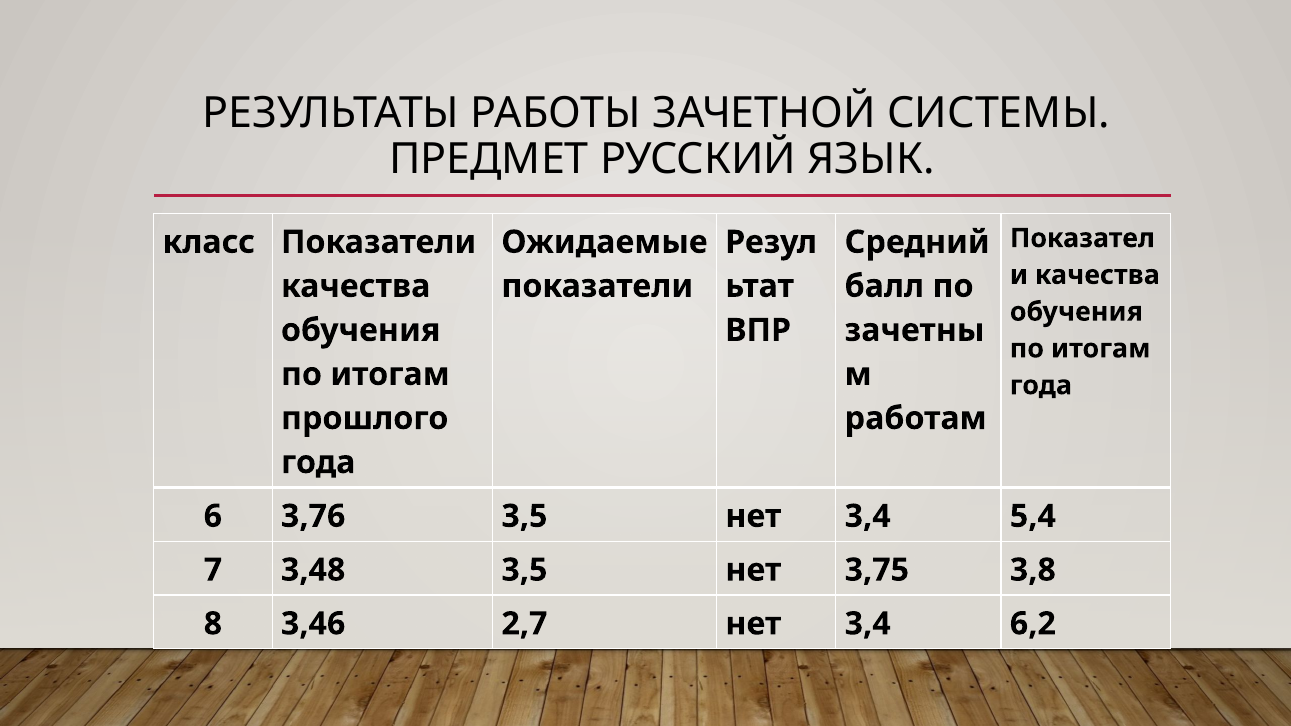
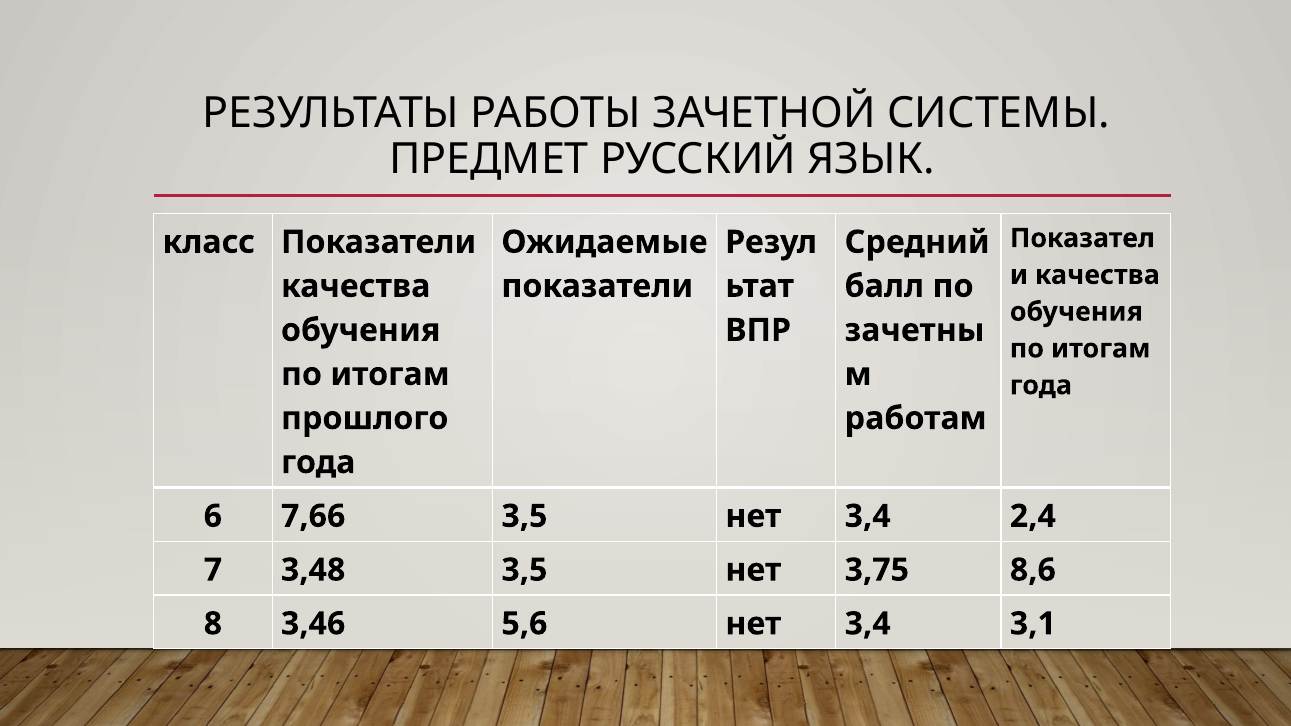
3,76: 3,76 -> 7,66 (313, 516)
5,4: 5,4 -> 2,4 (1033, 516)
3,8: 3,8 -> 8,6 (1033, 570)
2,7: 2,7 -> 5,6 (524, 624)
6,2: 6,2 -> 3,1 (1033, 624)
